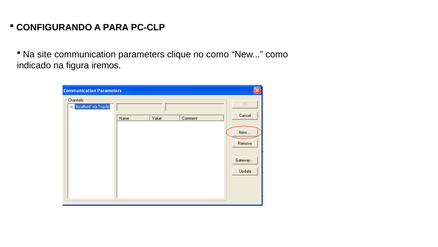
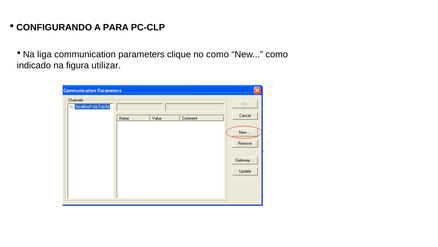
site: site -> liga (44, 54)
iremos: iremos -> utilizar (106, 65)
